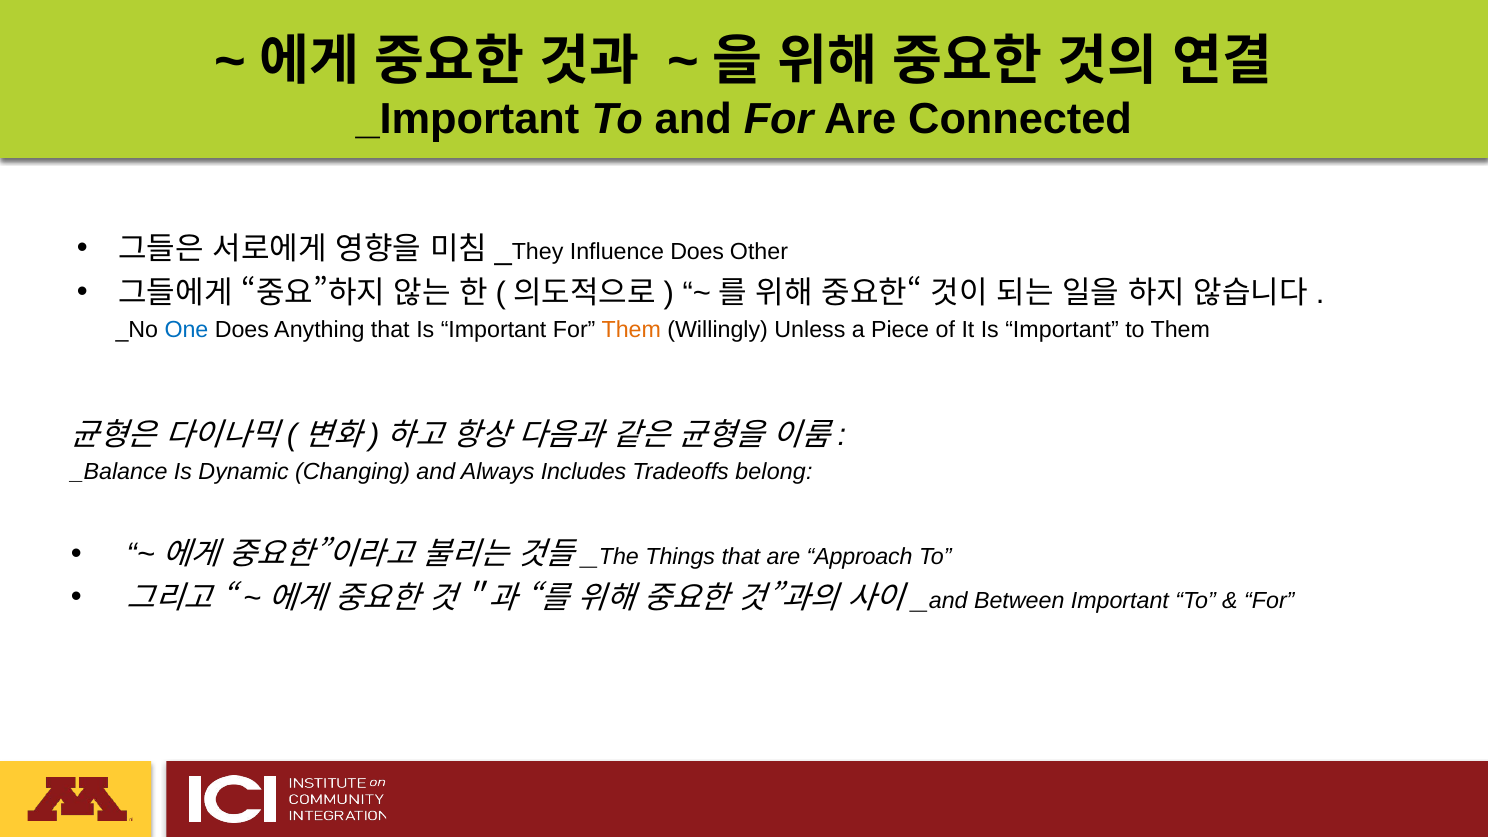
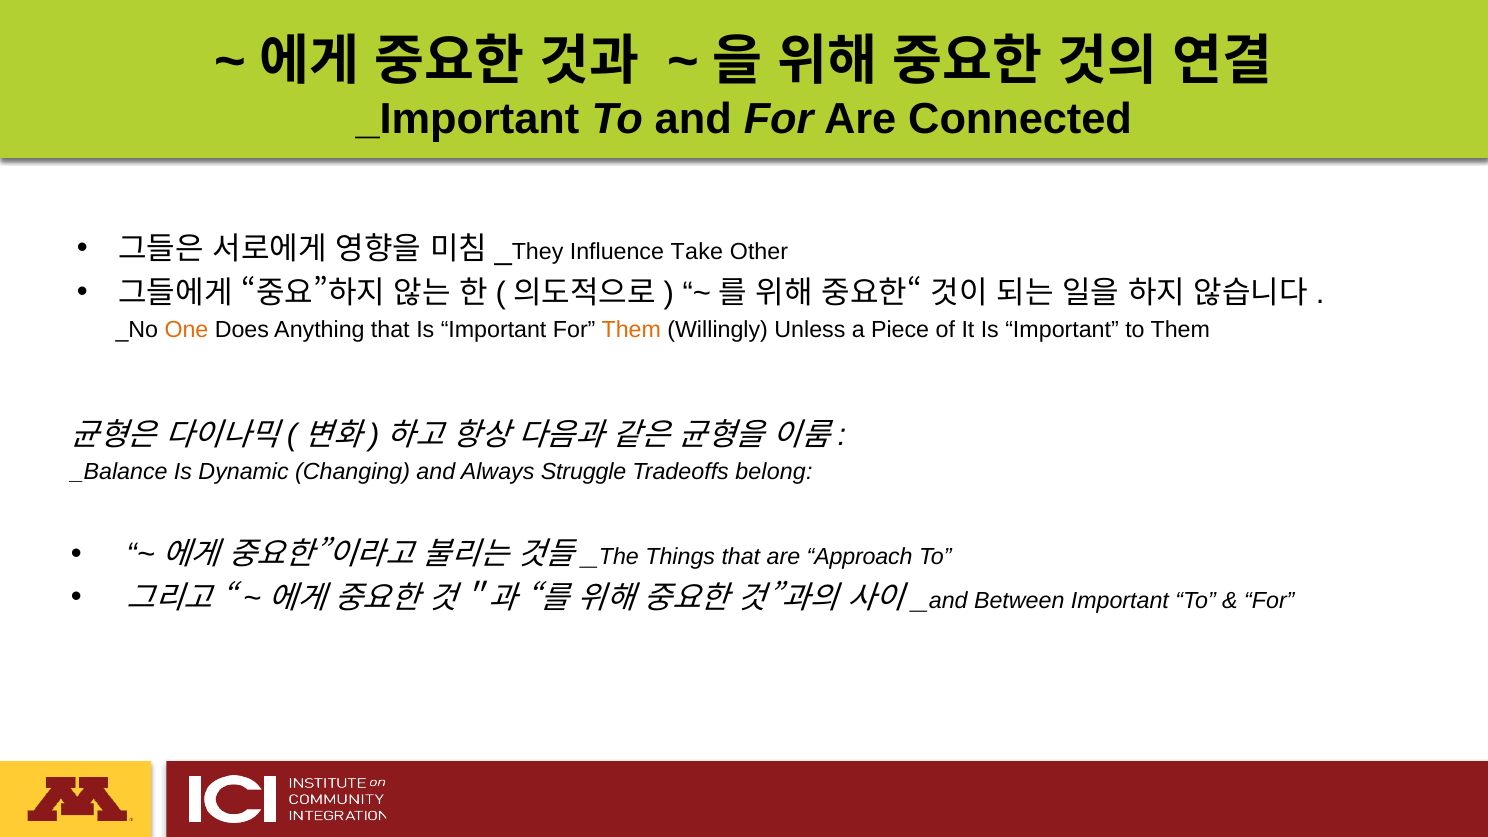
Influence Does: Does -> Take (697, 252)
One colour: blue -> orange (186, 330)
Includes: Includes -> Struggle (584, 472)
